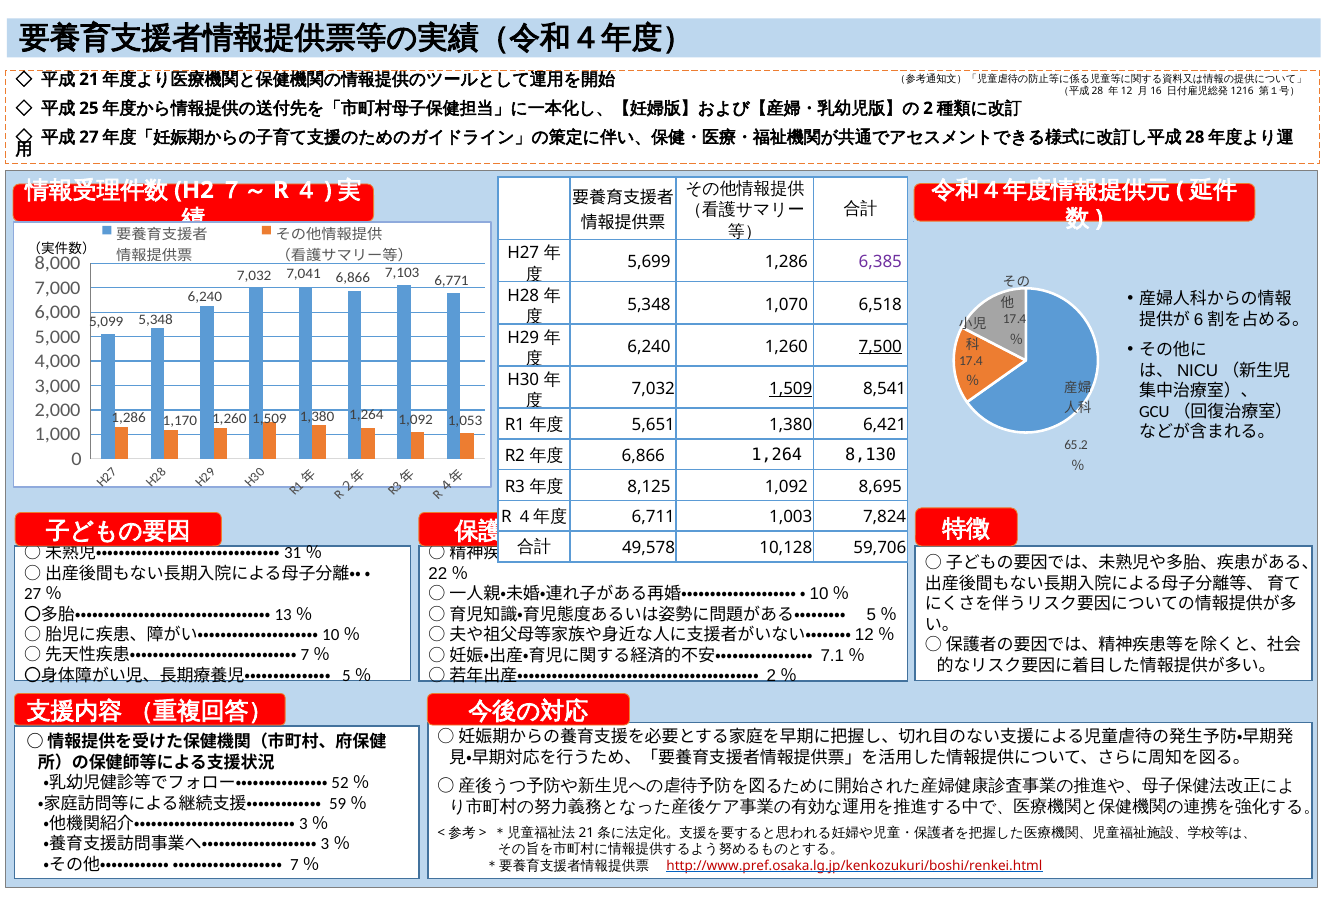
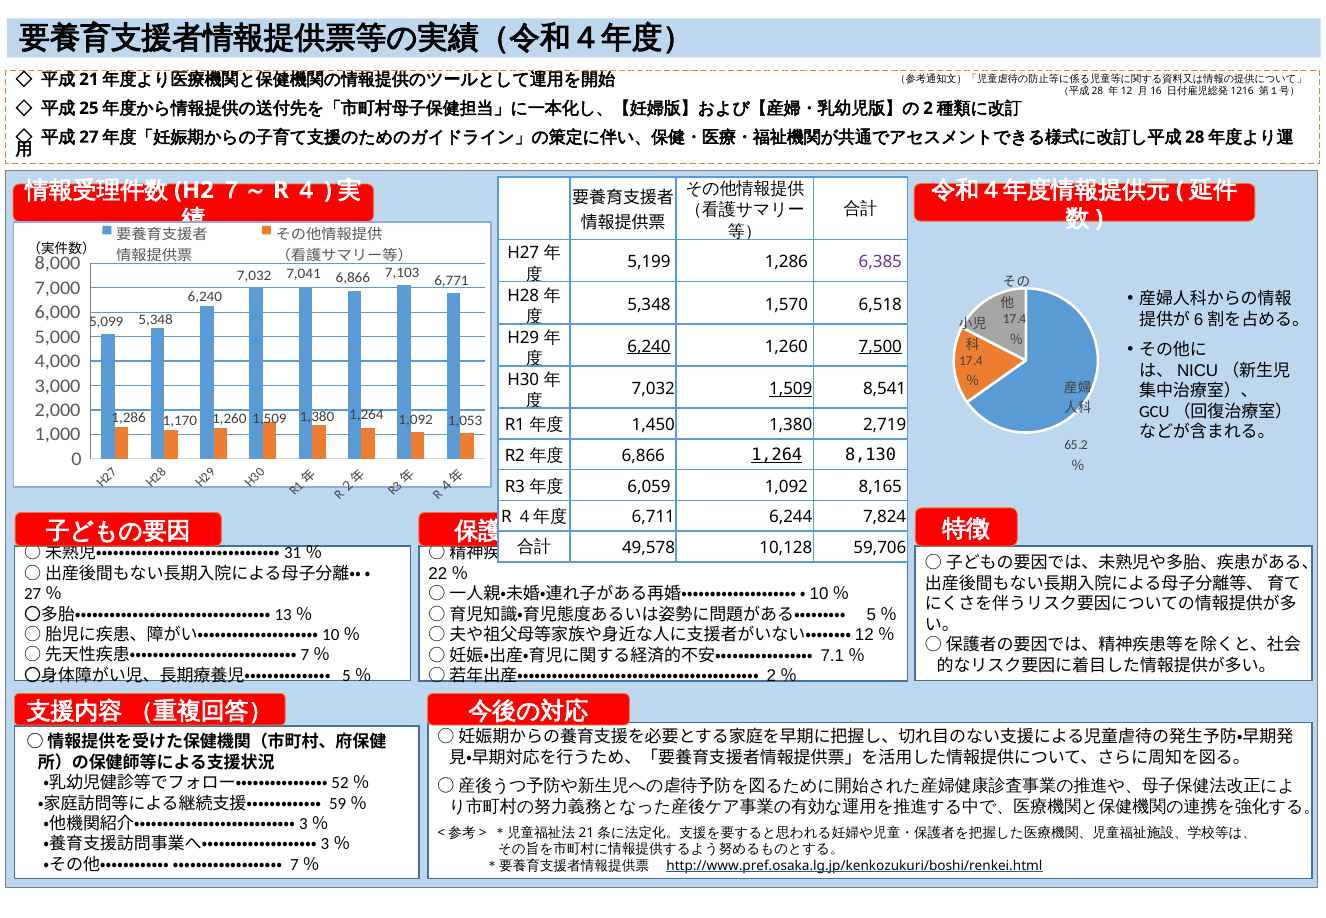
5,699: 5,699 -> 5,199 (649, 262)
1,070: 1,070 -> 1,570 (786, 304)
6,240 underline: none -> present (649, 347)
5,651: 5,651 -> 1,450 (653, 425)
6,421: 6,421 -> 2,719 (885, 425)
1,264 underline: none -> present (777, 455)
8,125: 8,125 -> 6,059 (649, 487)
8,695: 8,695 -> 8,165 (880, 487)
1,003: 1,003 -> 6,244 (791, 517)
http://www.pref.osaka.lg.jp/kenkozukuri/boshi/renkei.html colour: red -> black (854, 866)
